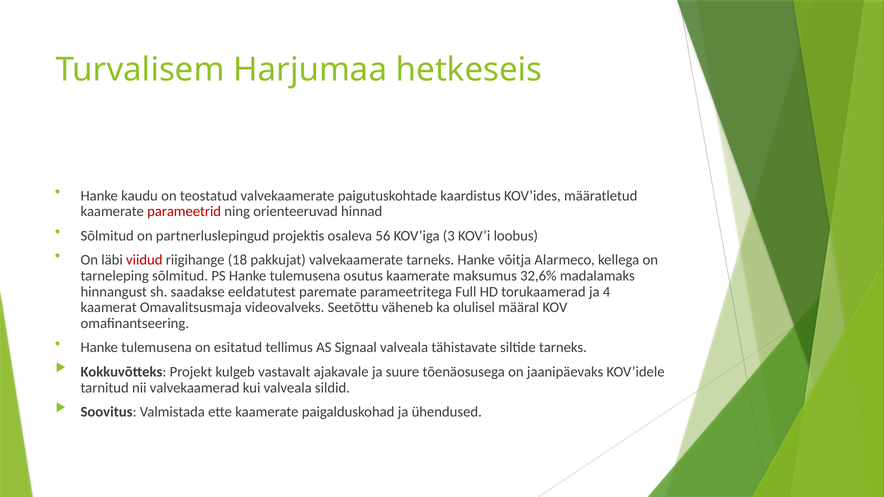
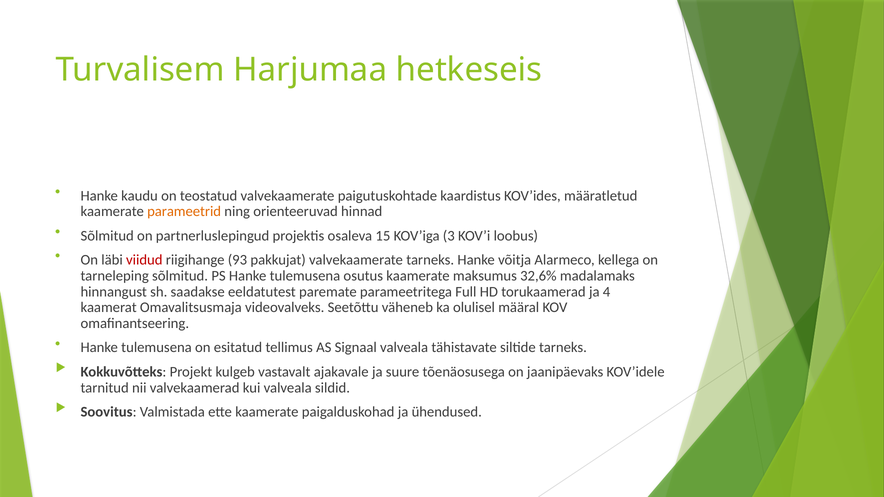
parameetrid colour: red -> orange (184, 212)
56: 56 -> 15 (383, 236)
18: 18 -> 93 (237, 260)
